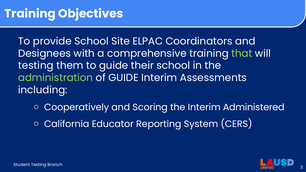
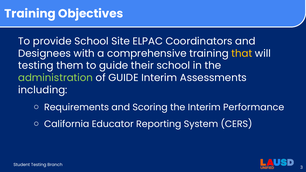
that colour: light green -> yellow (242, 53)
Cooperatively: Cooperatively -> Requirements (77, 107)
Administered: Administered -> Performance (254, 107)
